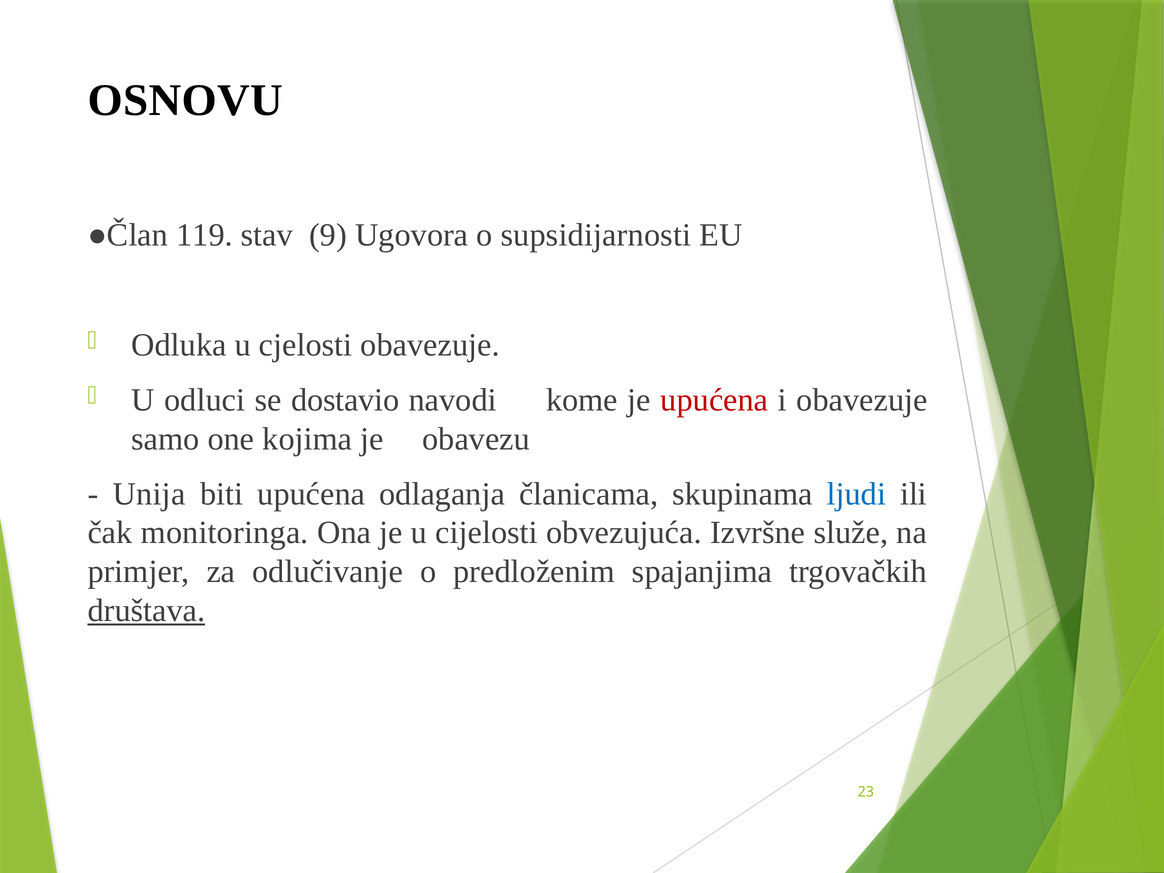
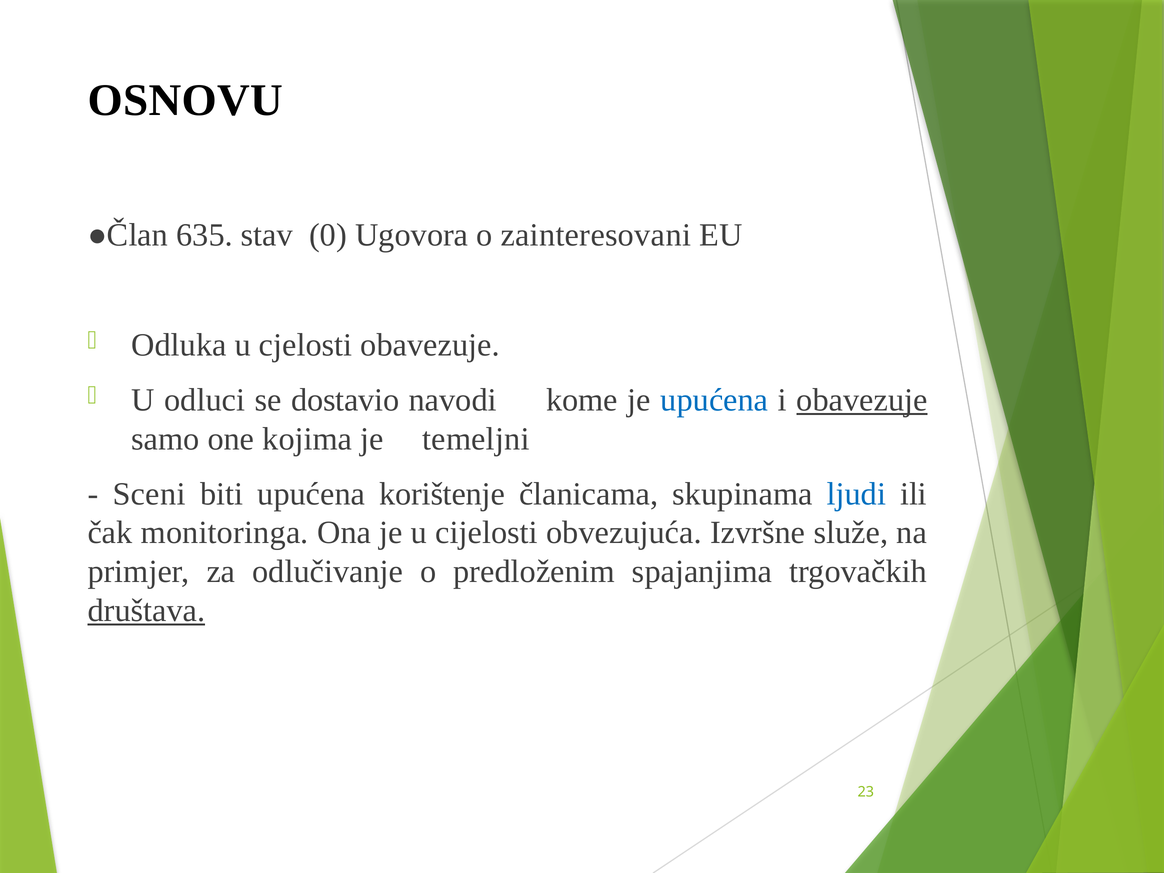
119: 119 -> 635 (204, 235)
9: 9 -> 0 (328, 235)
supsidijarnosti: supsidijarnosti -> zainteresovani (596, 235)
upućena colour: red -> blue (714, 400)
obavezuje underline: none -> present (862, 400)
obavezu: obavezu -> temeljni (476, 439)
Unija: Unija -> Sceni (149, 494)
odlaganja: odlaganja -> korištenje (442, 494)
